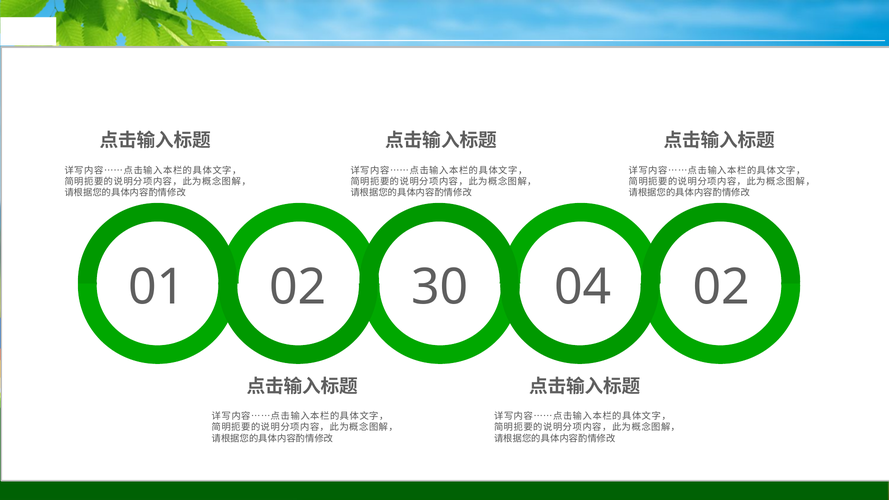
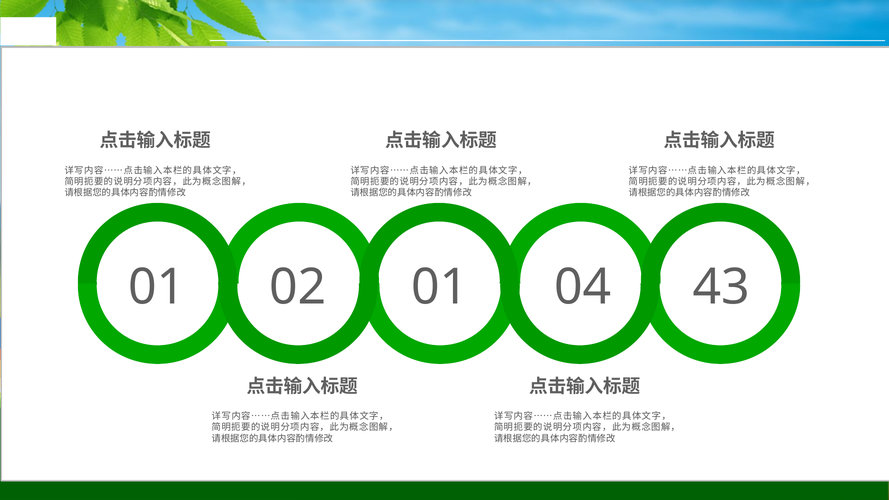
02 30: 30 -> 01 (440, 287)
04 02: 02 -> 43 (721, 287)
